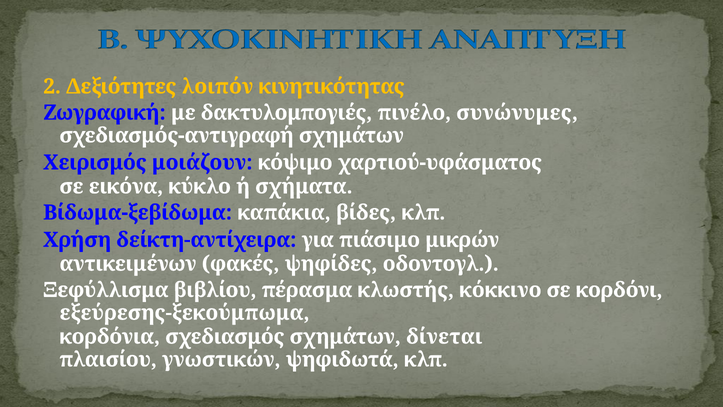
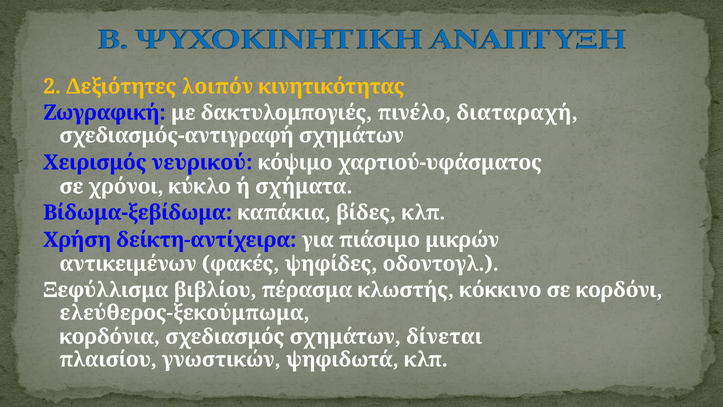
συνώνυμες: συνώνυμες -> διαταραχή (517, 113)
μοιάζουν: μοιάζουν -> νευρικού (202, 162)
εικόνα: εικόνα -> χρόνοι (126, 186)
εξεύρεσης-ξεκούμπωμα: εξεύρεσης-ξεκούμπωμα -> ελεύθερος-ξεκούμπωμα (185, 313)
